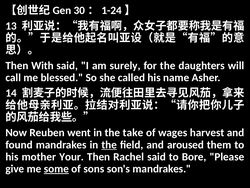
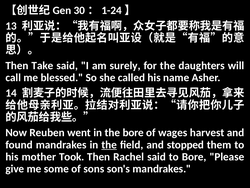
With: With -> Take (42, 65)
the take: take -> bore (133, 132)
aroused: aroused -> stopped (185, 144)
Your: Your -> Took (72, 156)
some underline: present -> none (56, 168)
